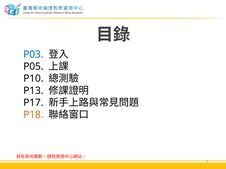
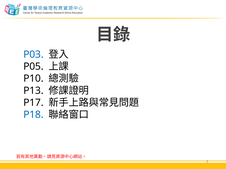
P18 colour: orange -> blue (33, 115)
